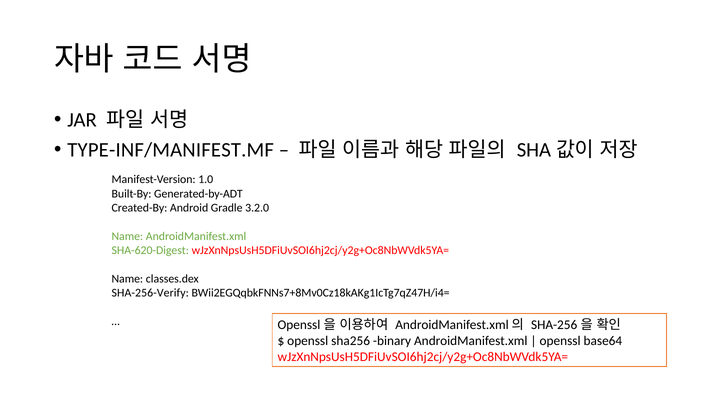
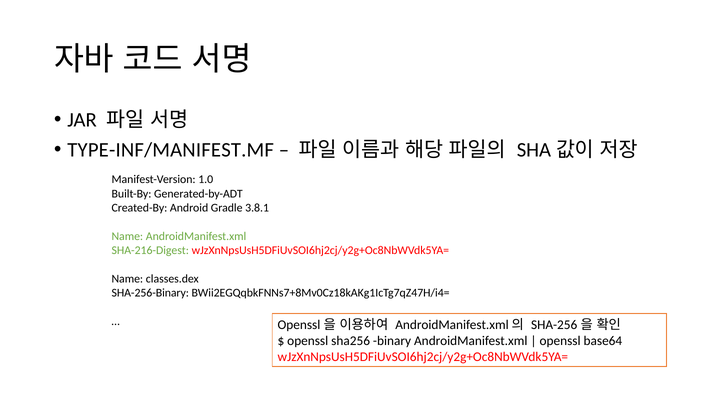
3.2.0: 3.2.0 -> 3.8.1 (257, 208)
SHA-620-Digest: SHA-620-Digest -> SHA-216-Digest (150, 250)
SHA-256-Verify: SHA-256-Verify -> SHA-256-Binary (150, 293)
